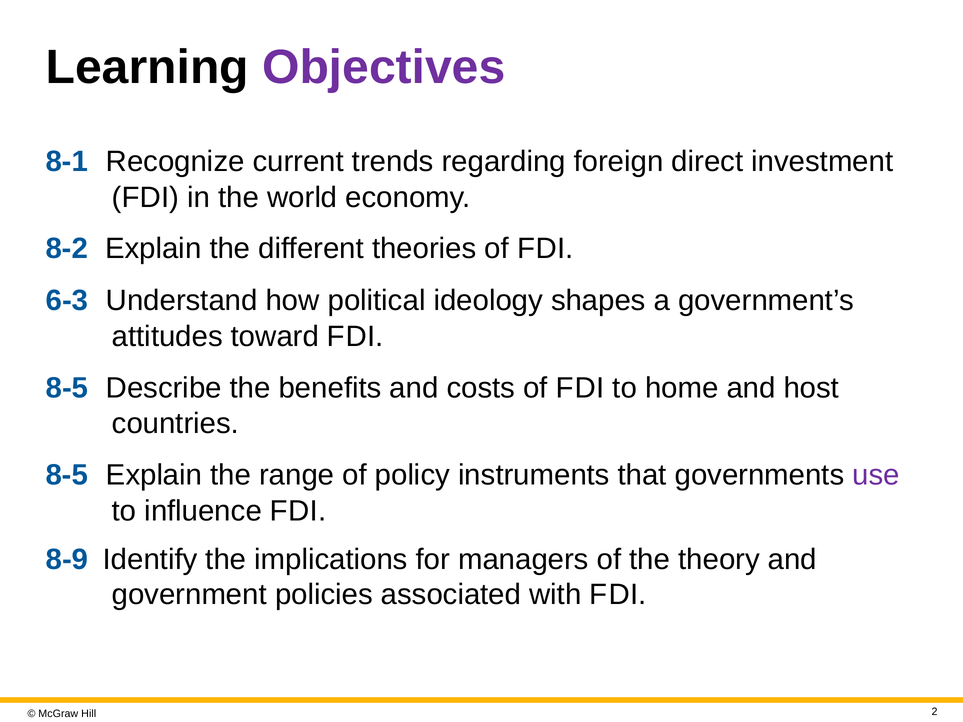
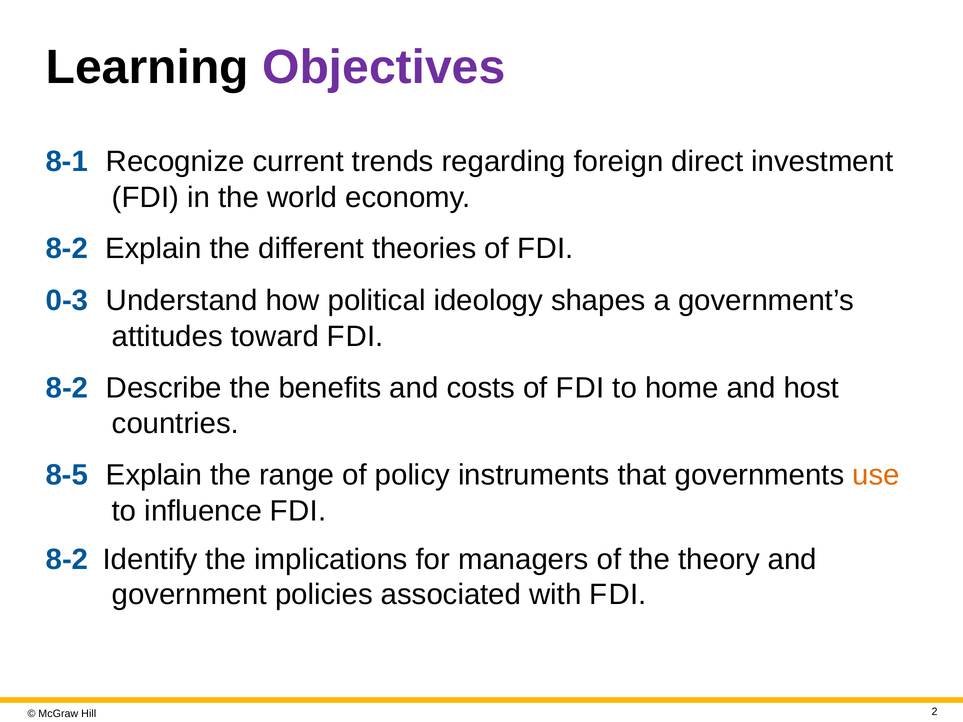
6-3: 6-3 -> 0-3 (67, 301)
8-5: 8-5 -> 8-2 (67, 388)
use colour: purple -> orange (876, 475)
8-9: 8-9 -> 8-2 (67, 560)
